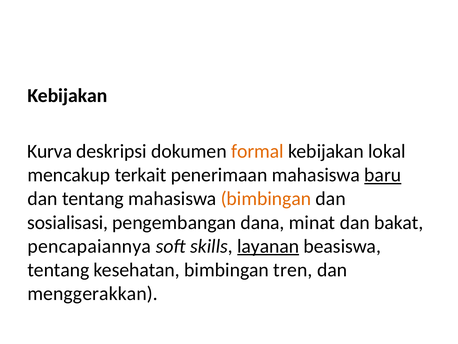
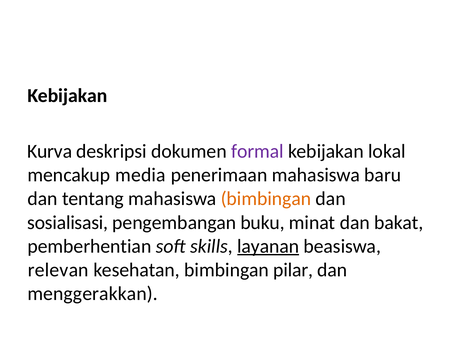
formal colour: orange -> purple (258, 151)
terkait: terkait -> media (140, 175)
baru underline: present -> none (383, 175)
dana: dana -> buku (263, 222)
pencapaiannya: pencapaiannya -> pemberhentian (89, 246)
tentang: tentang -> relevan (58, 270)
tren: tren -> pilar (293, 270)
